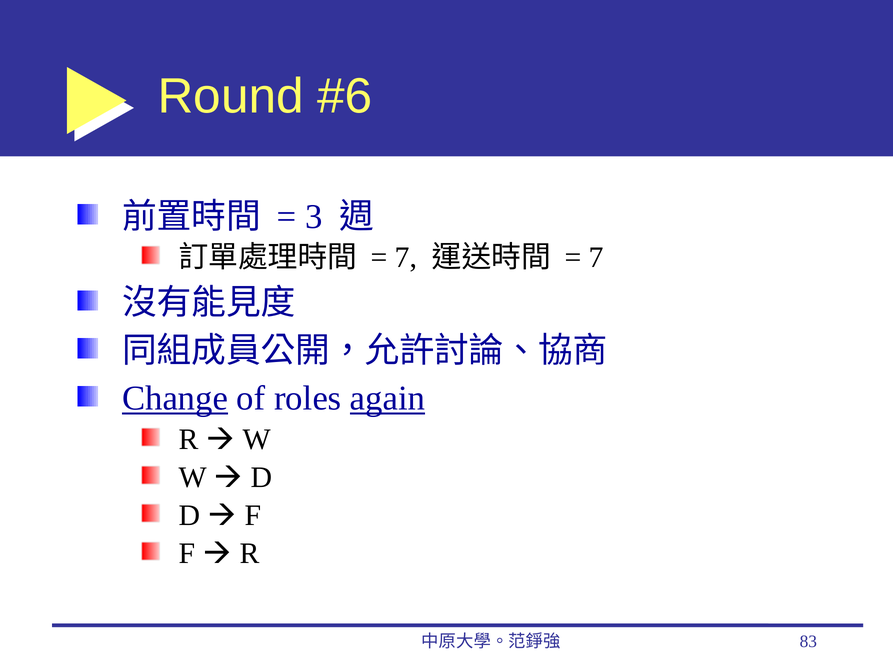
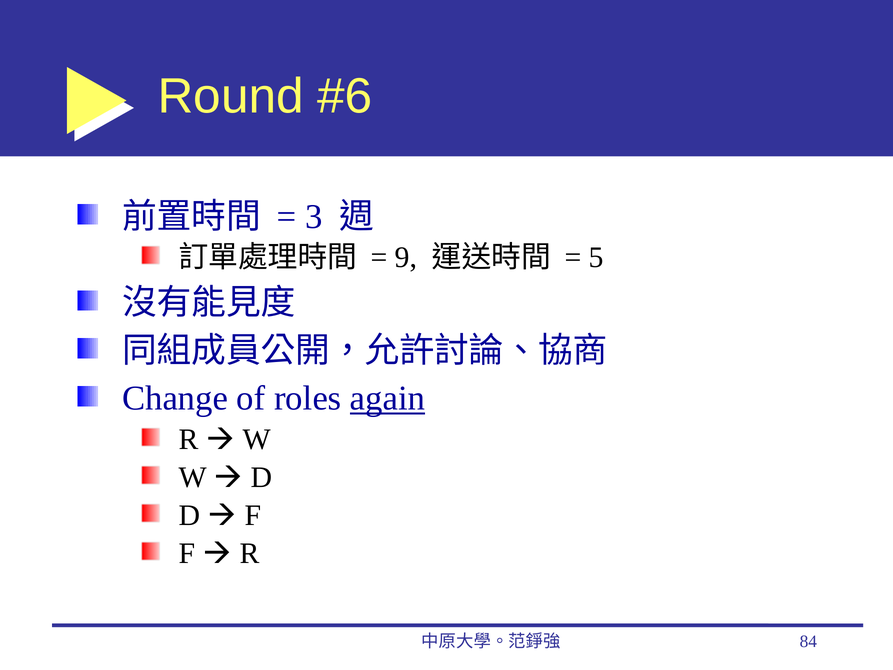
7: 7 -> 9 (406, 257)
7: 7 -> 5 (596, 257)
Change underline: present -> none (175, 398)
83: 83 -> 84 (808, 641)
